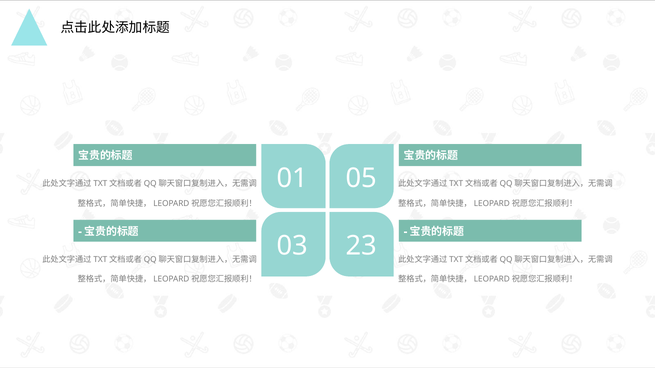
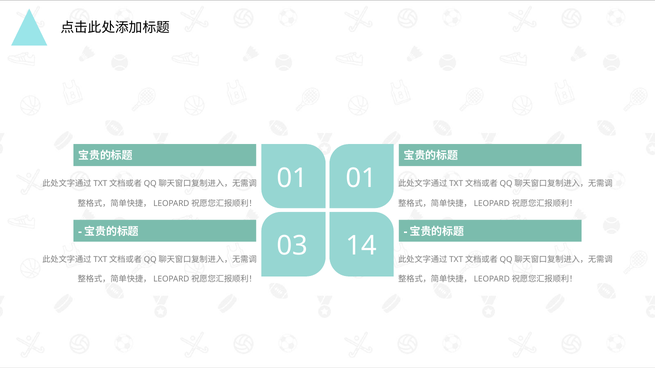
01 05: 05 -> 01 (361, 178)
23: 23 -> 14 (361, 246)
